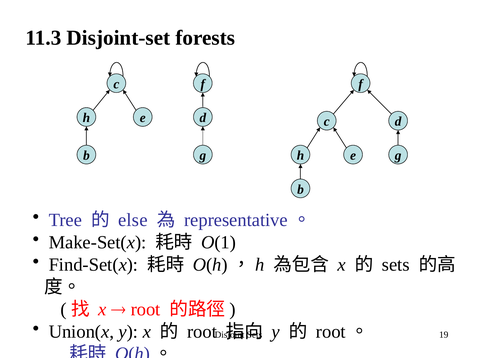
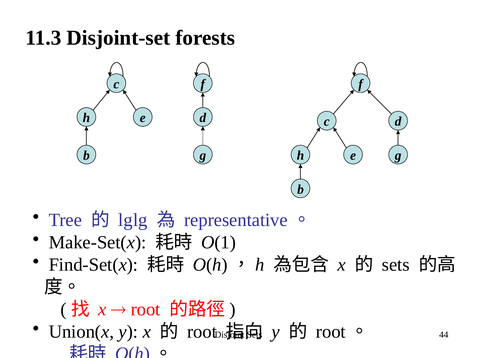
else: else -> lglg (133, 220)
19: 19 -> 44 (444, 334)
